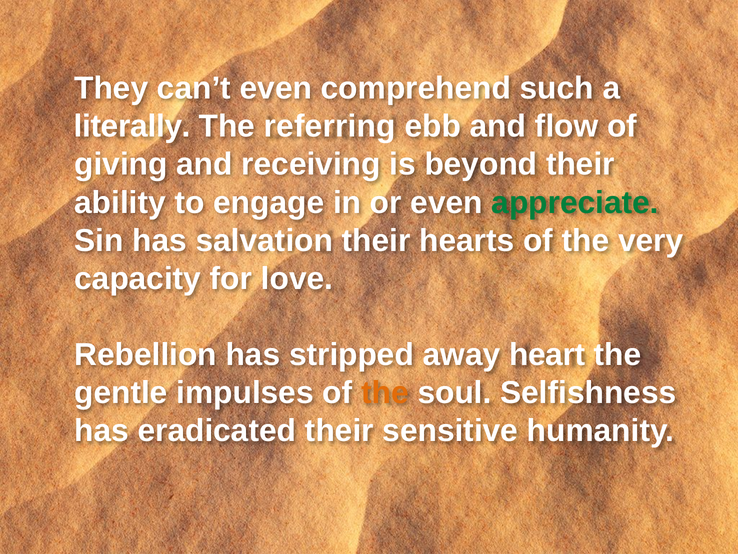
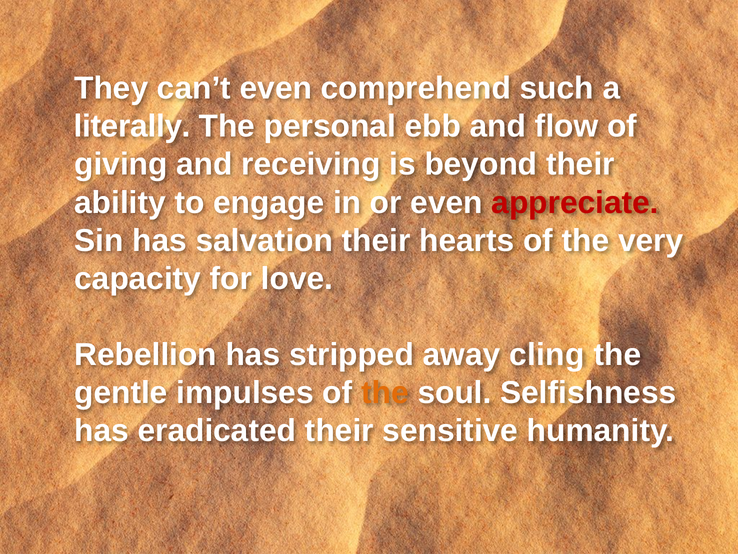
referring: referring -> personal (330, 126)
appreciate colour: green -> red (575, 202)
heart: heart -> cling (547, 355)
